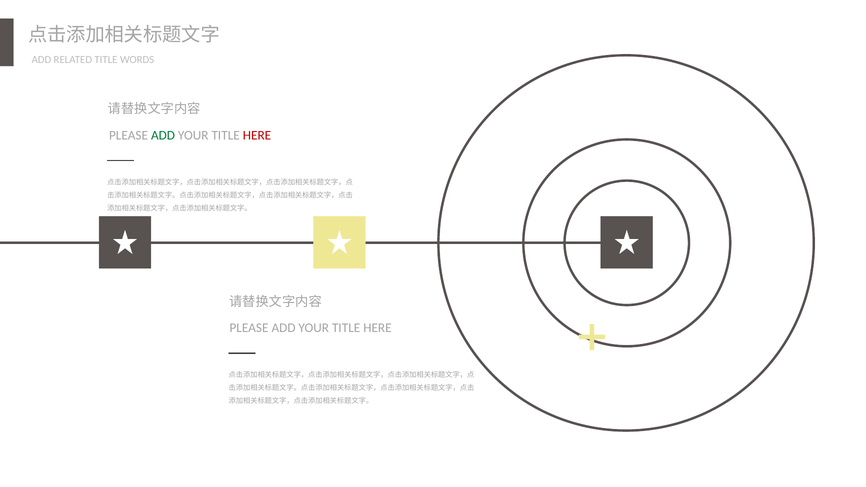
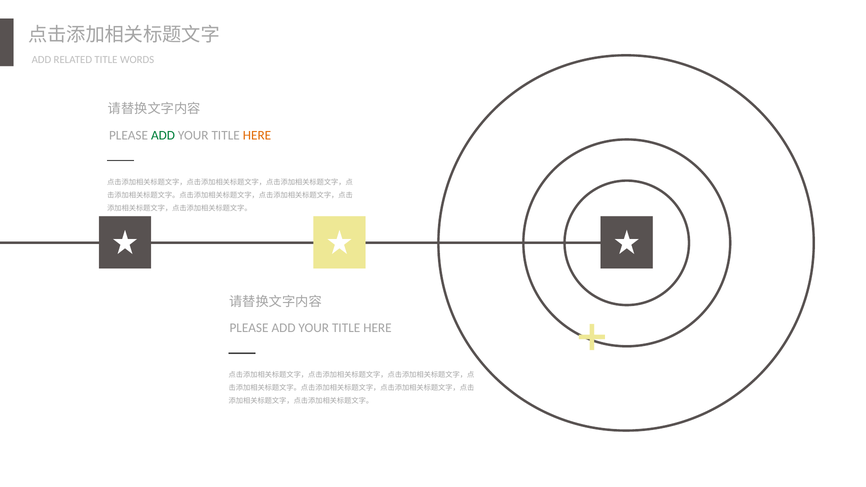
HERE colour: red -> orange (257, 135)
